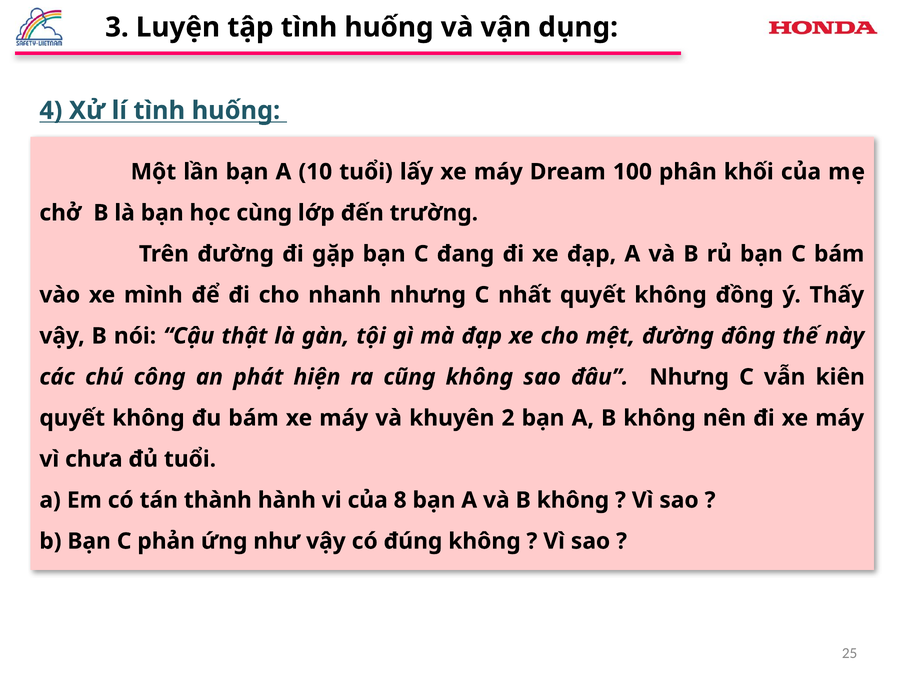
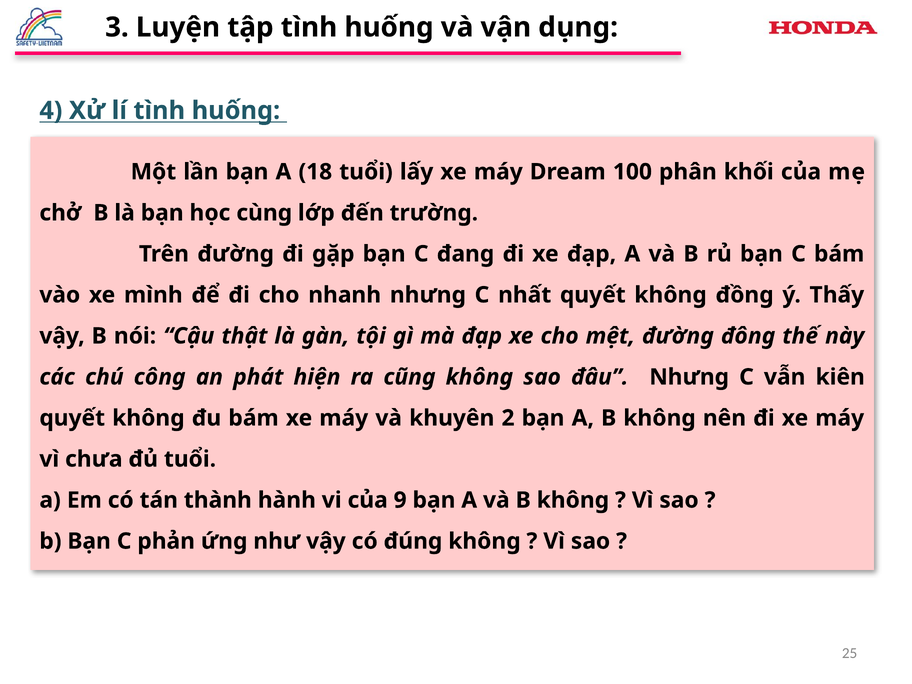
10: 10 -> 18 (315, 172)
8: 8 -> 9 (400, 500)
